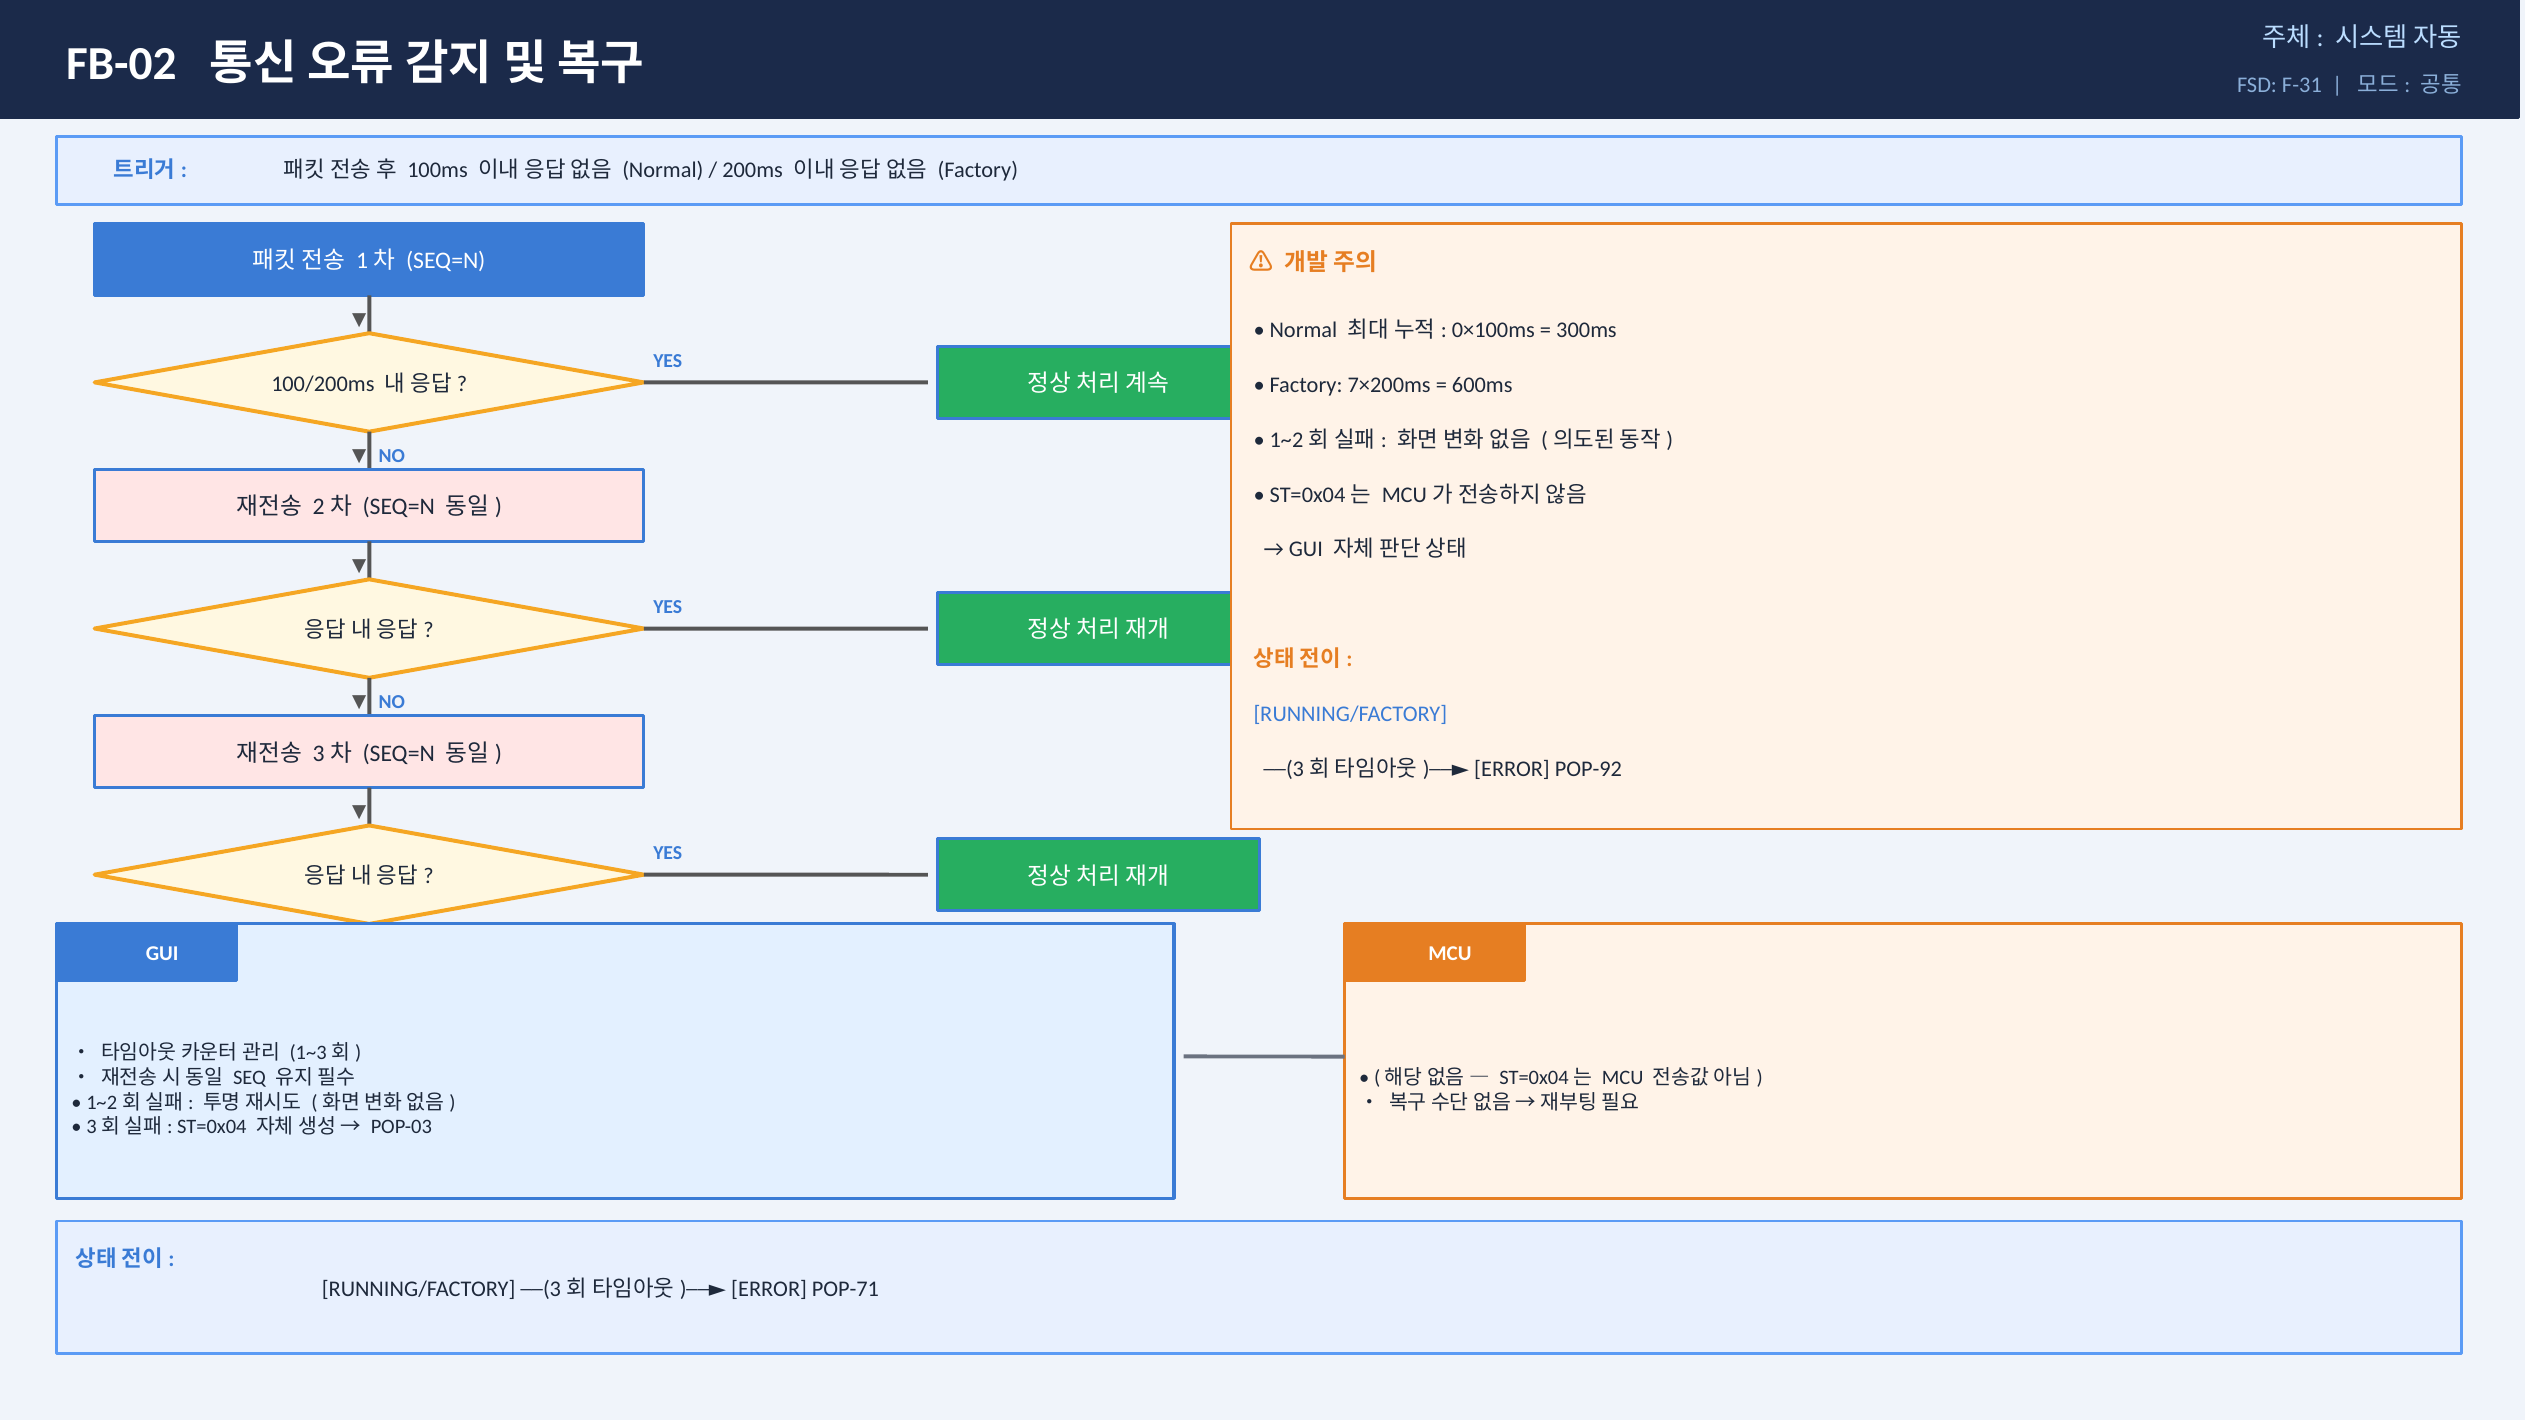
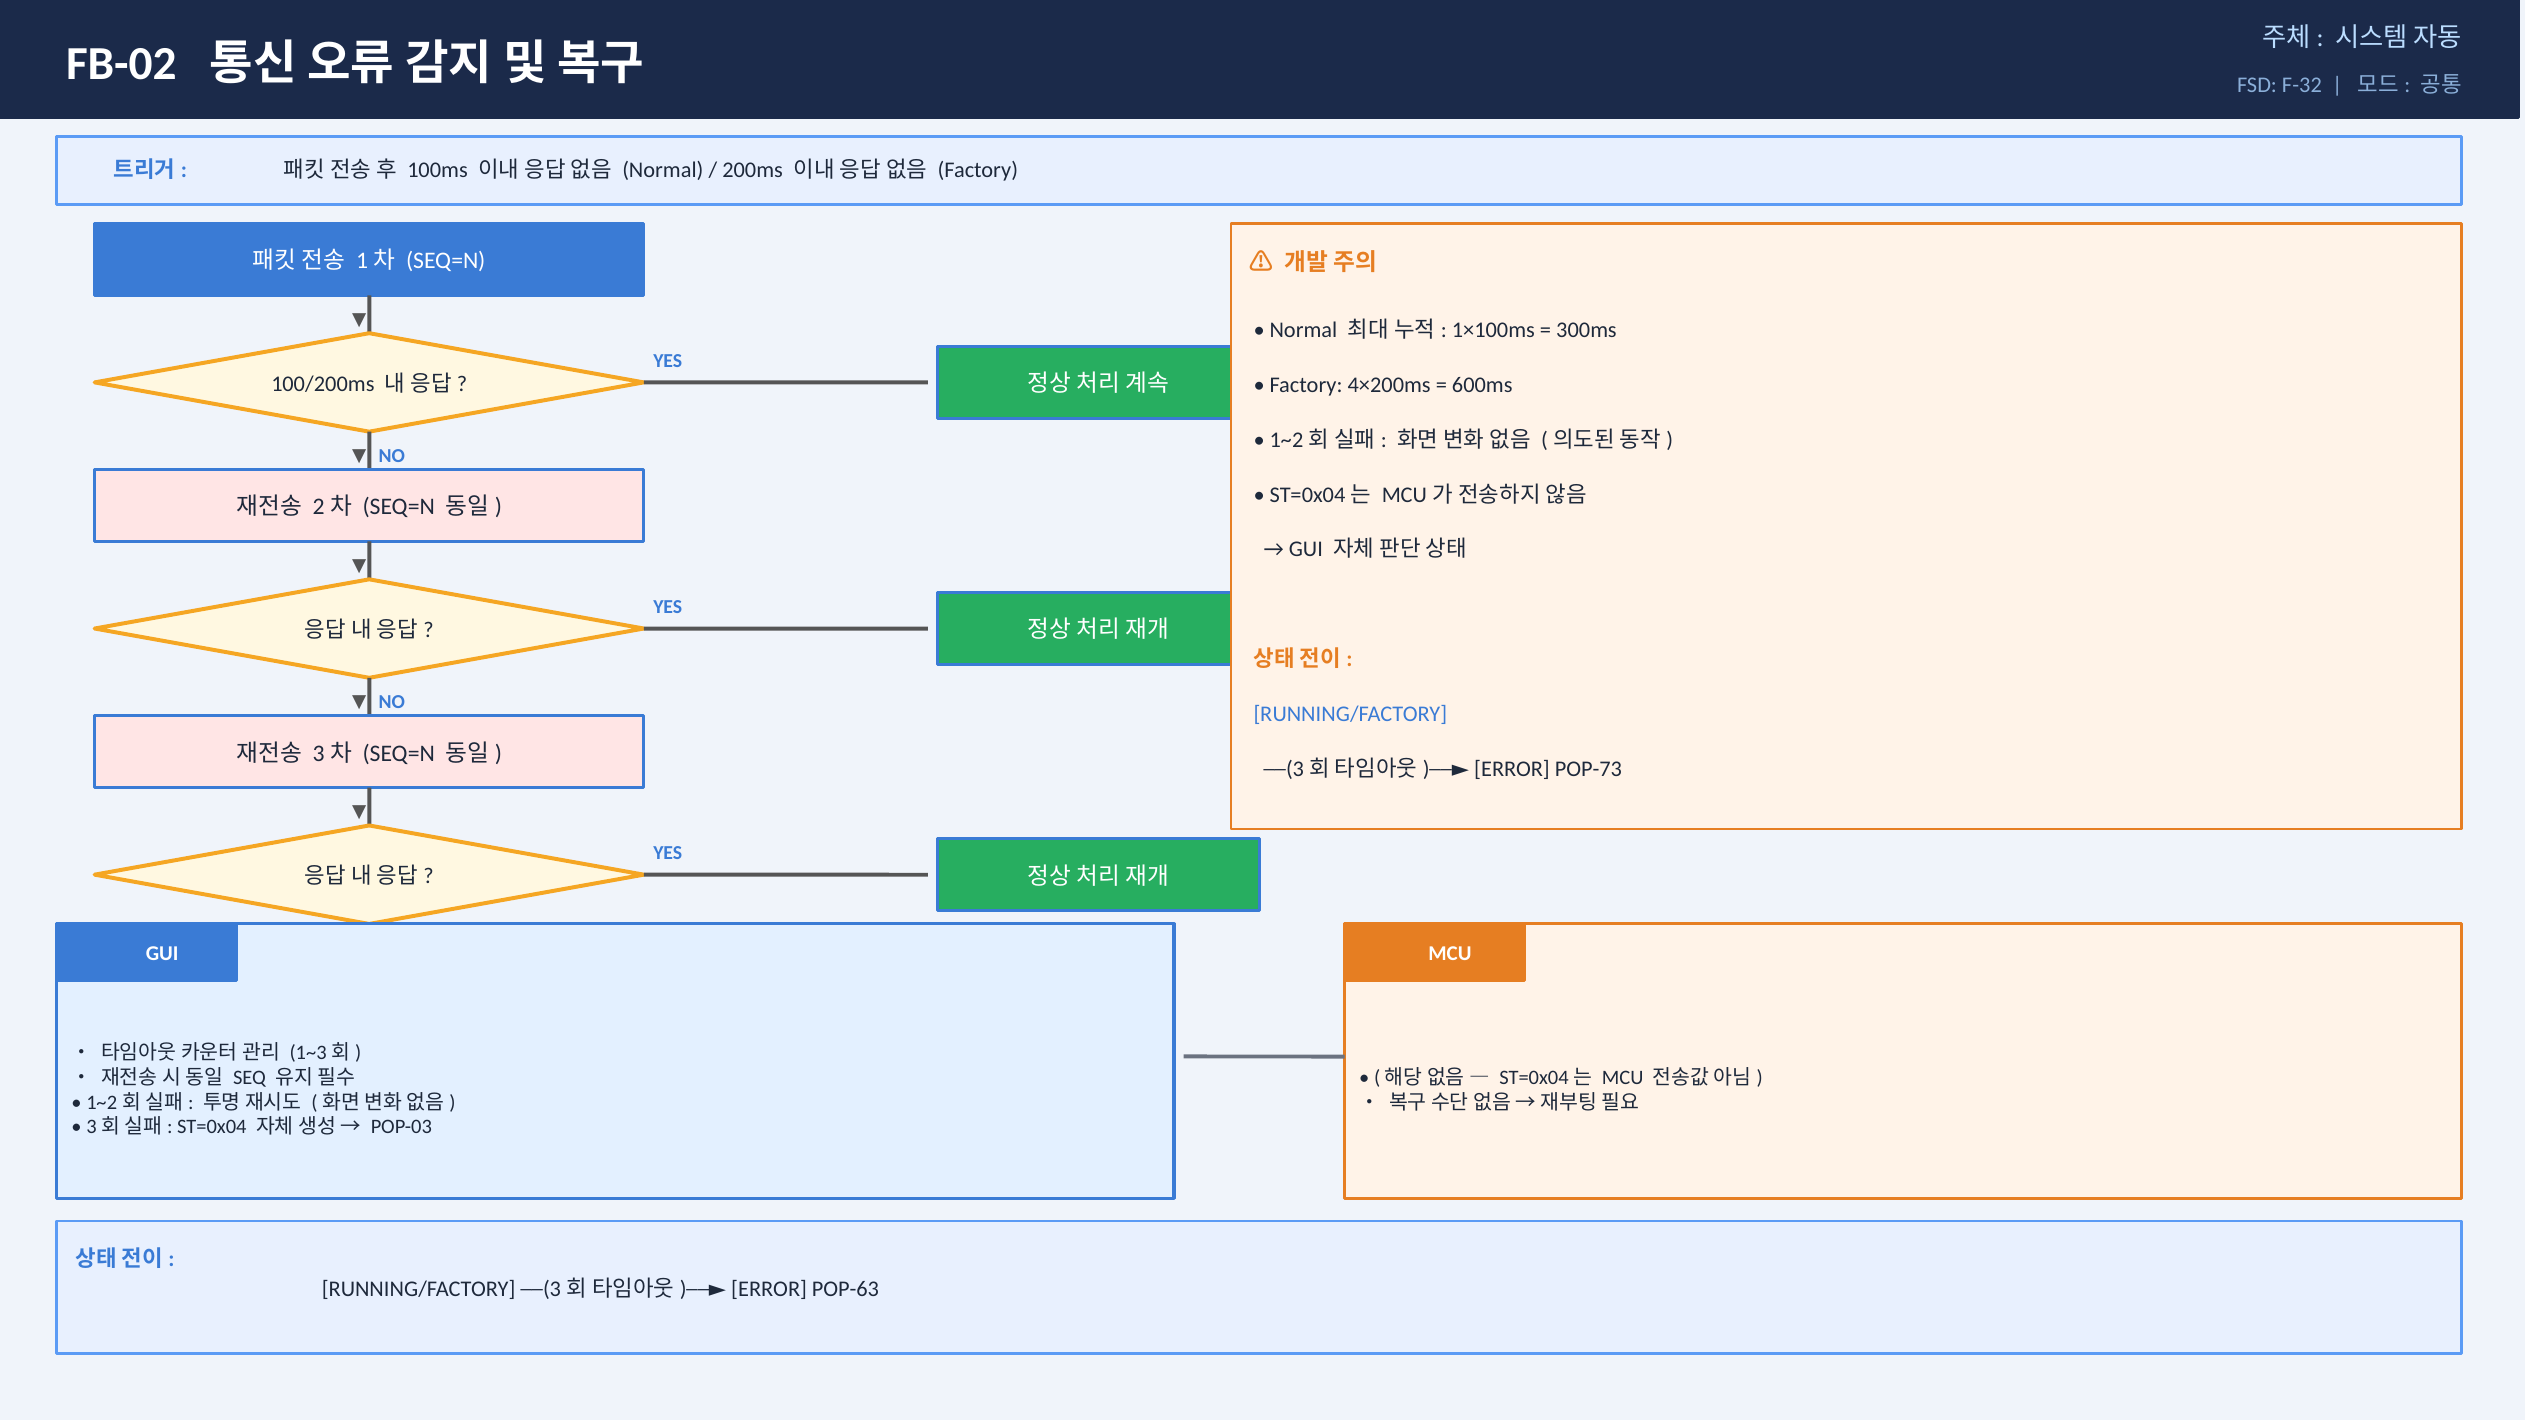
F-31: F-31 -> F-32 (2302, 85)
0×100ms: 0×100ms -> 1×100ms (1493, 330)
7×200ms: 7×200ms -> 4×200ms (1389, 385)
POP-92: POP-92 -> POP-73 (1588, 769)
POP-71: POP-71 -> POP-63 (845, 1289)
